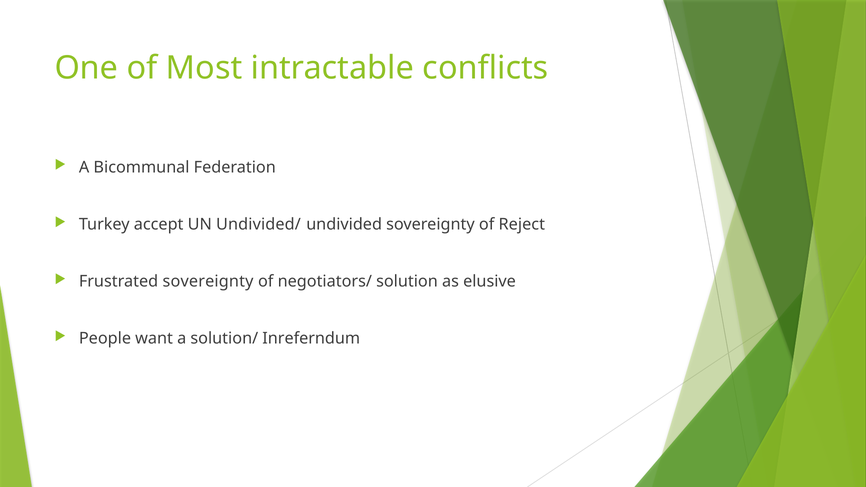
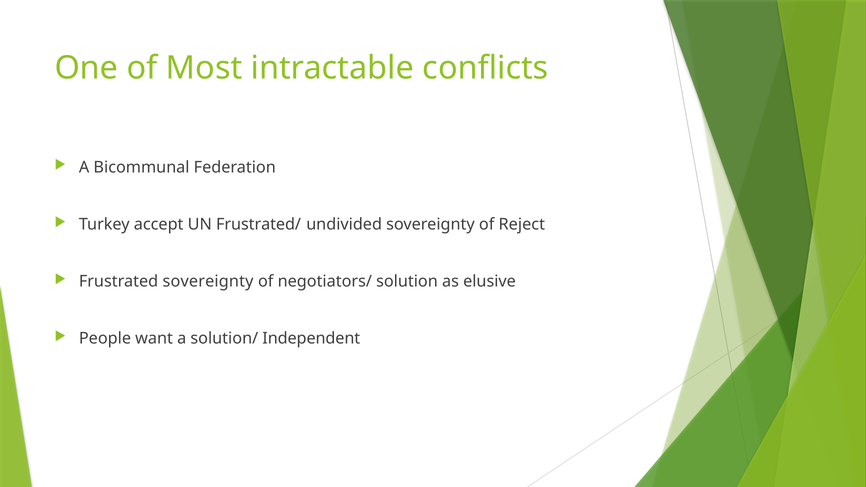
Undivided/: Undivided/ -> Frustrated/ (259, 225)
Inreferndum: Inreferndum -> Independent (311, 339)
